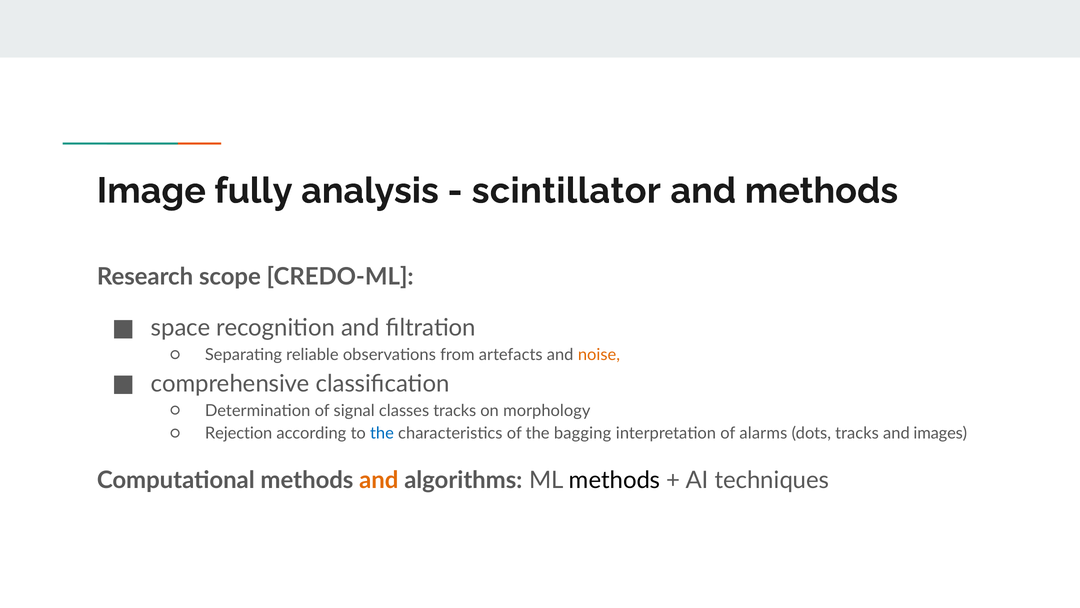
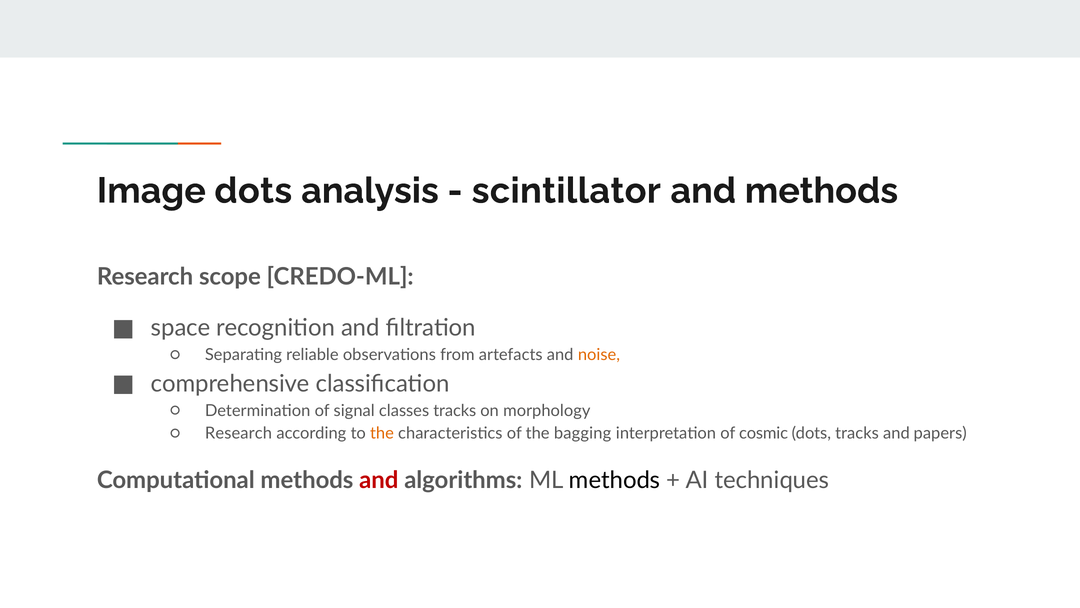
Image fully: fully -> dots (253, 191)
Rejection: Rejection -> Research (238, 433)
the colour: blue -> orange (382, 433)
alarms: alarms -> cosmic (764, 433)
images: images -> papers (940, 433)
and colour: orange -> red (379, 480)
